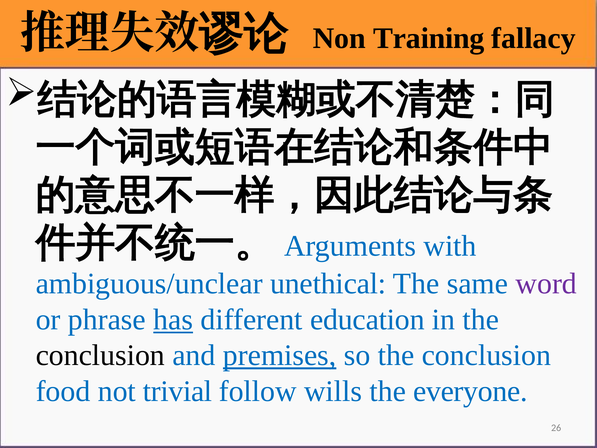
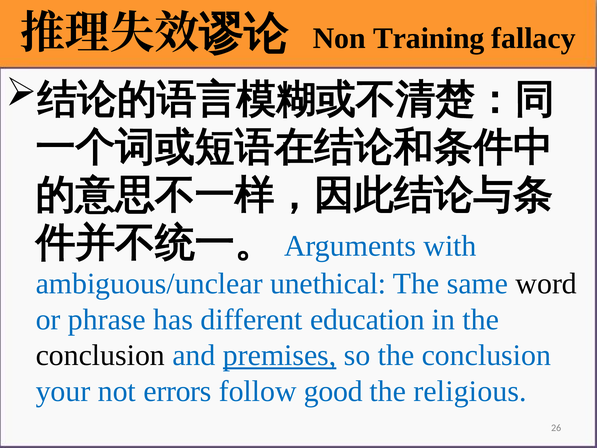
word colour: purple -> black (546, 284)
has underline: present -> none (173, 319)
food: food -> your (63, 391)
trivial: trivial -> errors (178, 391)
wills: wills -> good (333, 391)
everyone: everyone -> religious (470, 391)
